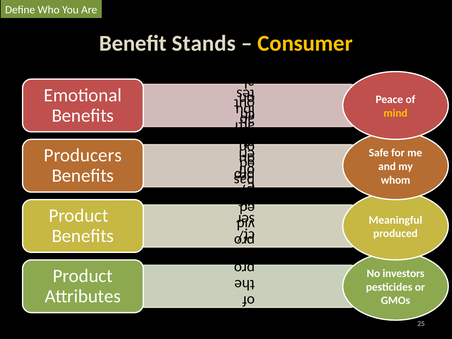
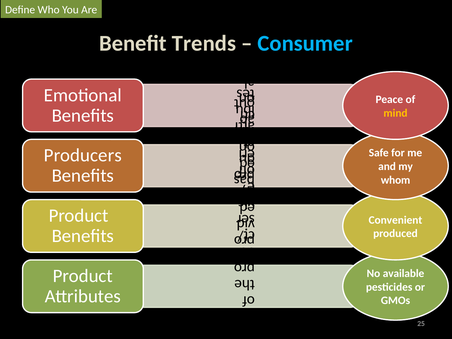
Stands: Stands -> Trends (204, 43)
Consumer colour: yellow -> light blue (305, 43)
Meaningful: Meaningful -> Convenient (395, 220)
investors: investors -> available (404, 273)
